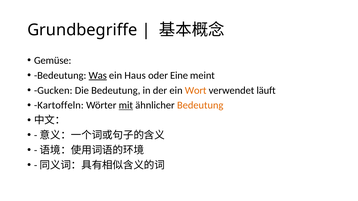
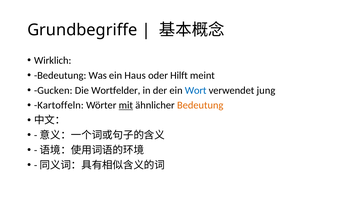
Gemüse: Gemüse -> Wirklich (53, 61)
Was underline: present -> none (98, 75)
Eine: Eine -> Hilft (179, 75)
Die Bedeutung: Bedeutung -> Wortfelder (116, 90)
Wort colour: orange -> blue (196, 90)
läuft: läuft -> jung (266, 90)
